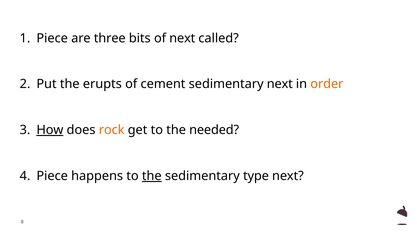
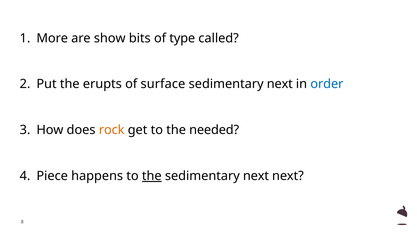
Piece: Piece -> More (52, 38)
three: three -> show (110, 38)
of next: next -> type (182, 38)
cement: cement -> surface (163, 84)
order colour: orange -> blue (327, 84)
How underline: present -> none (50, 130)
type: type -> next (256, 176)
